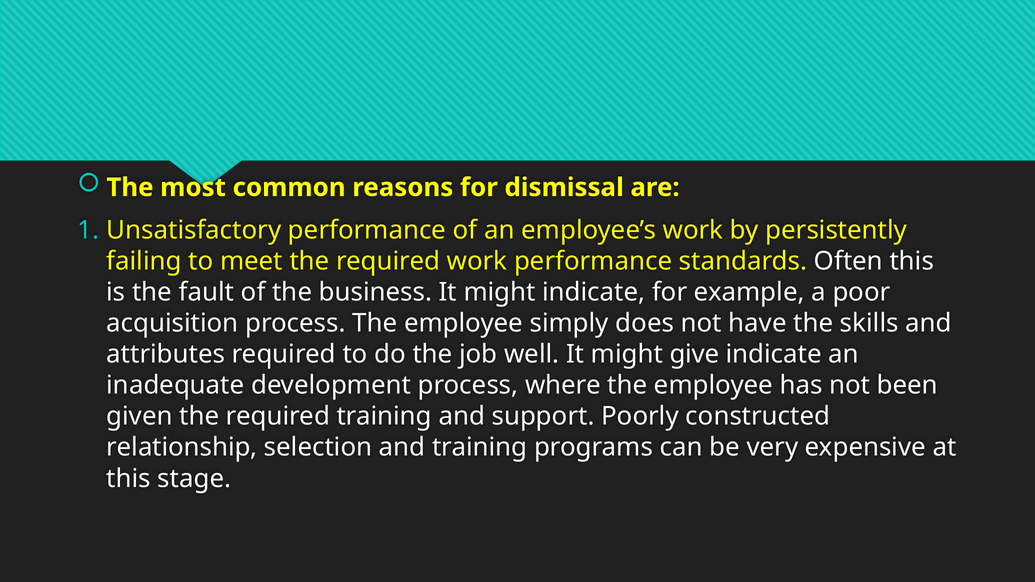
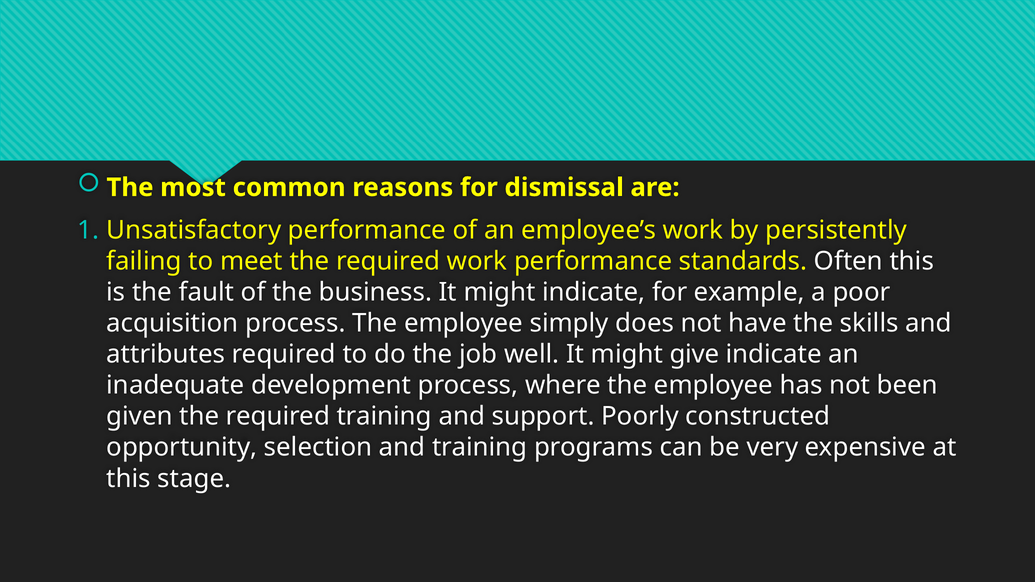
relationship: relationship -> opportunity (182, 448)
